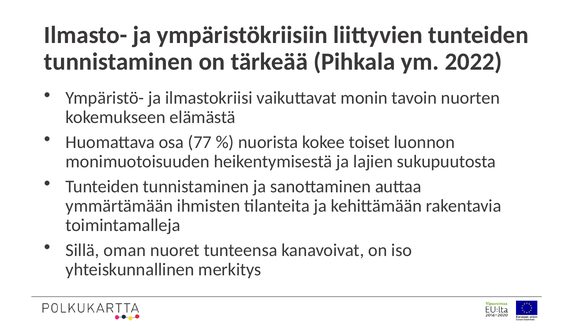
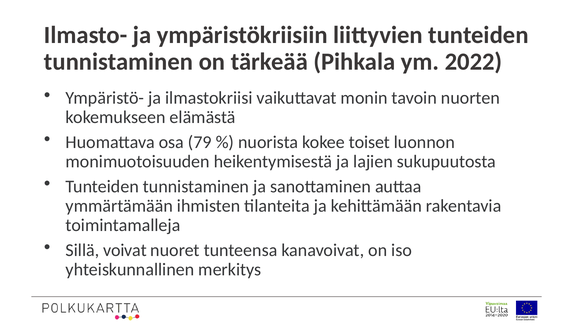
77: 77 -> 79 (200, 142)
oman: oman -> voivat (125, 251)
